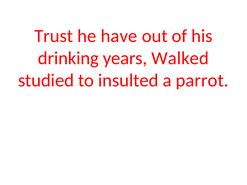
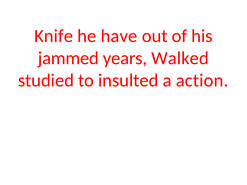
Trust: Trust -> Knife (54, 36)
drinking: drinking -> jammed (68, 58)
parrot: parrot -> action (202, 80)
